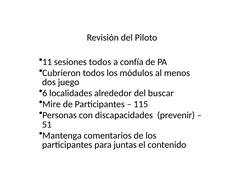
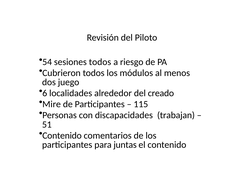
11: 11 -> 54 (47, 62)
confía: confía -> riesgo (132, 62)
buscar: buscar -> creado (161, 93)
prevenir: prevenir -> trabajan (176, 115)
Mantenga: Mantenga -> Contenido (62, 136)
